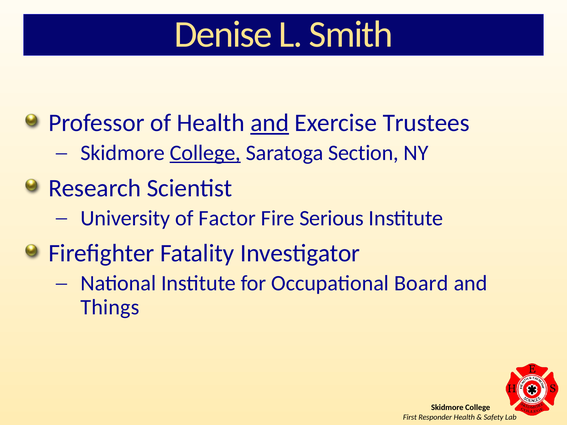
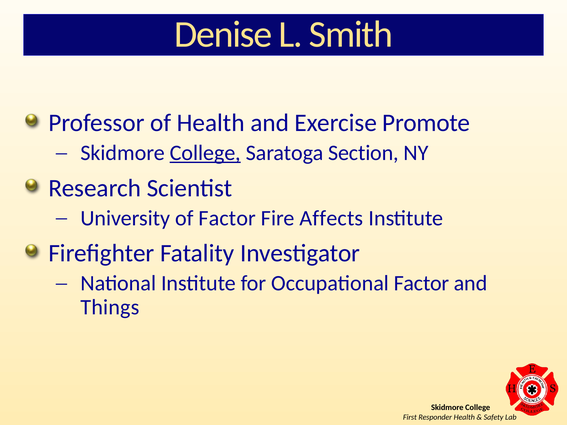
and underline: present -> none (270, 123)
Trustees: Trustees -> Promote (426, 123)
Serious: Serious -> Affects (331, 218)
Occupational Board: Board -> Factor (421, 283)
